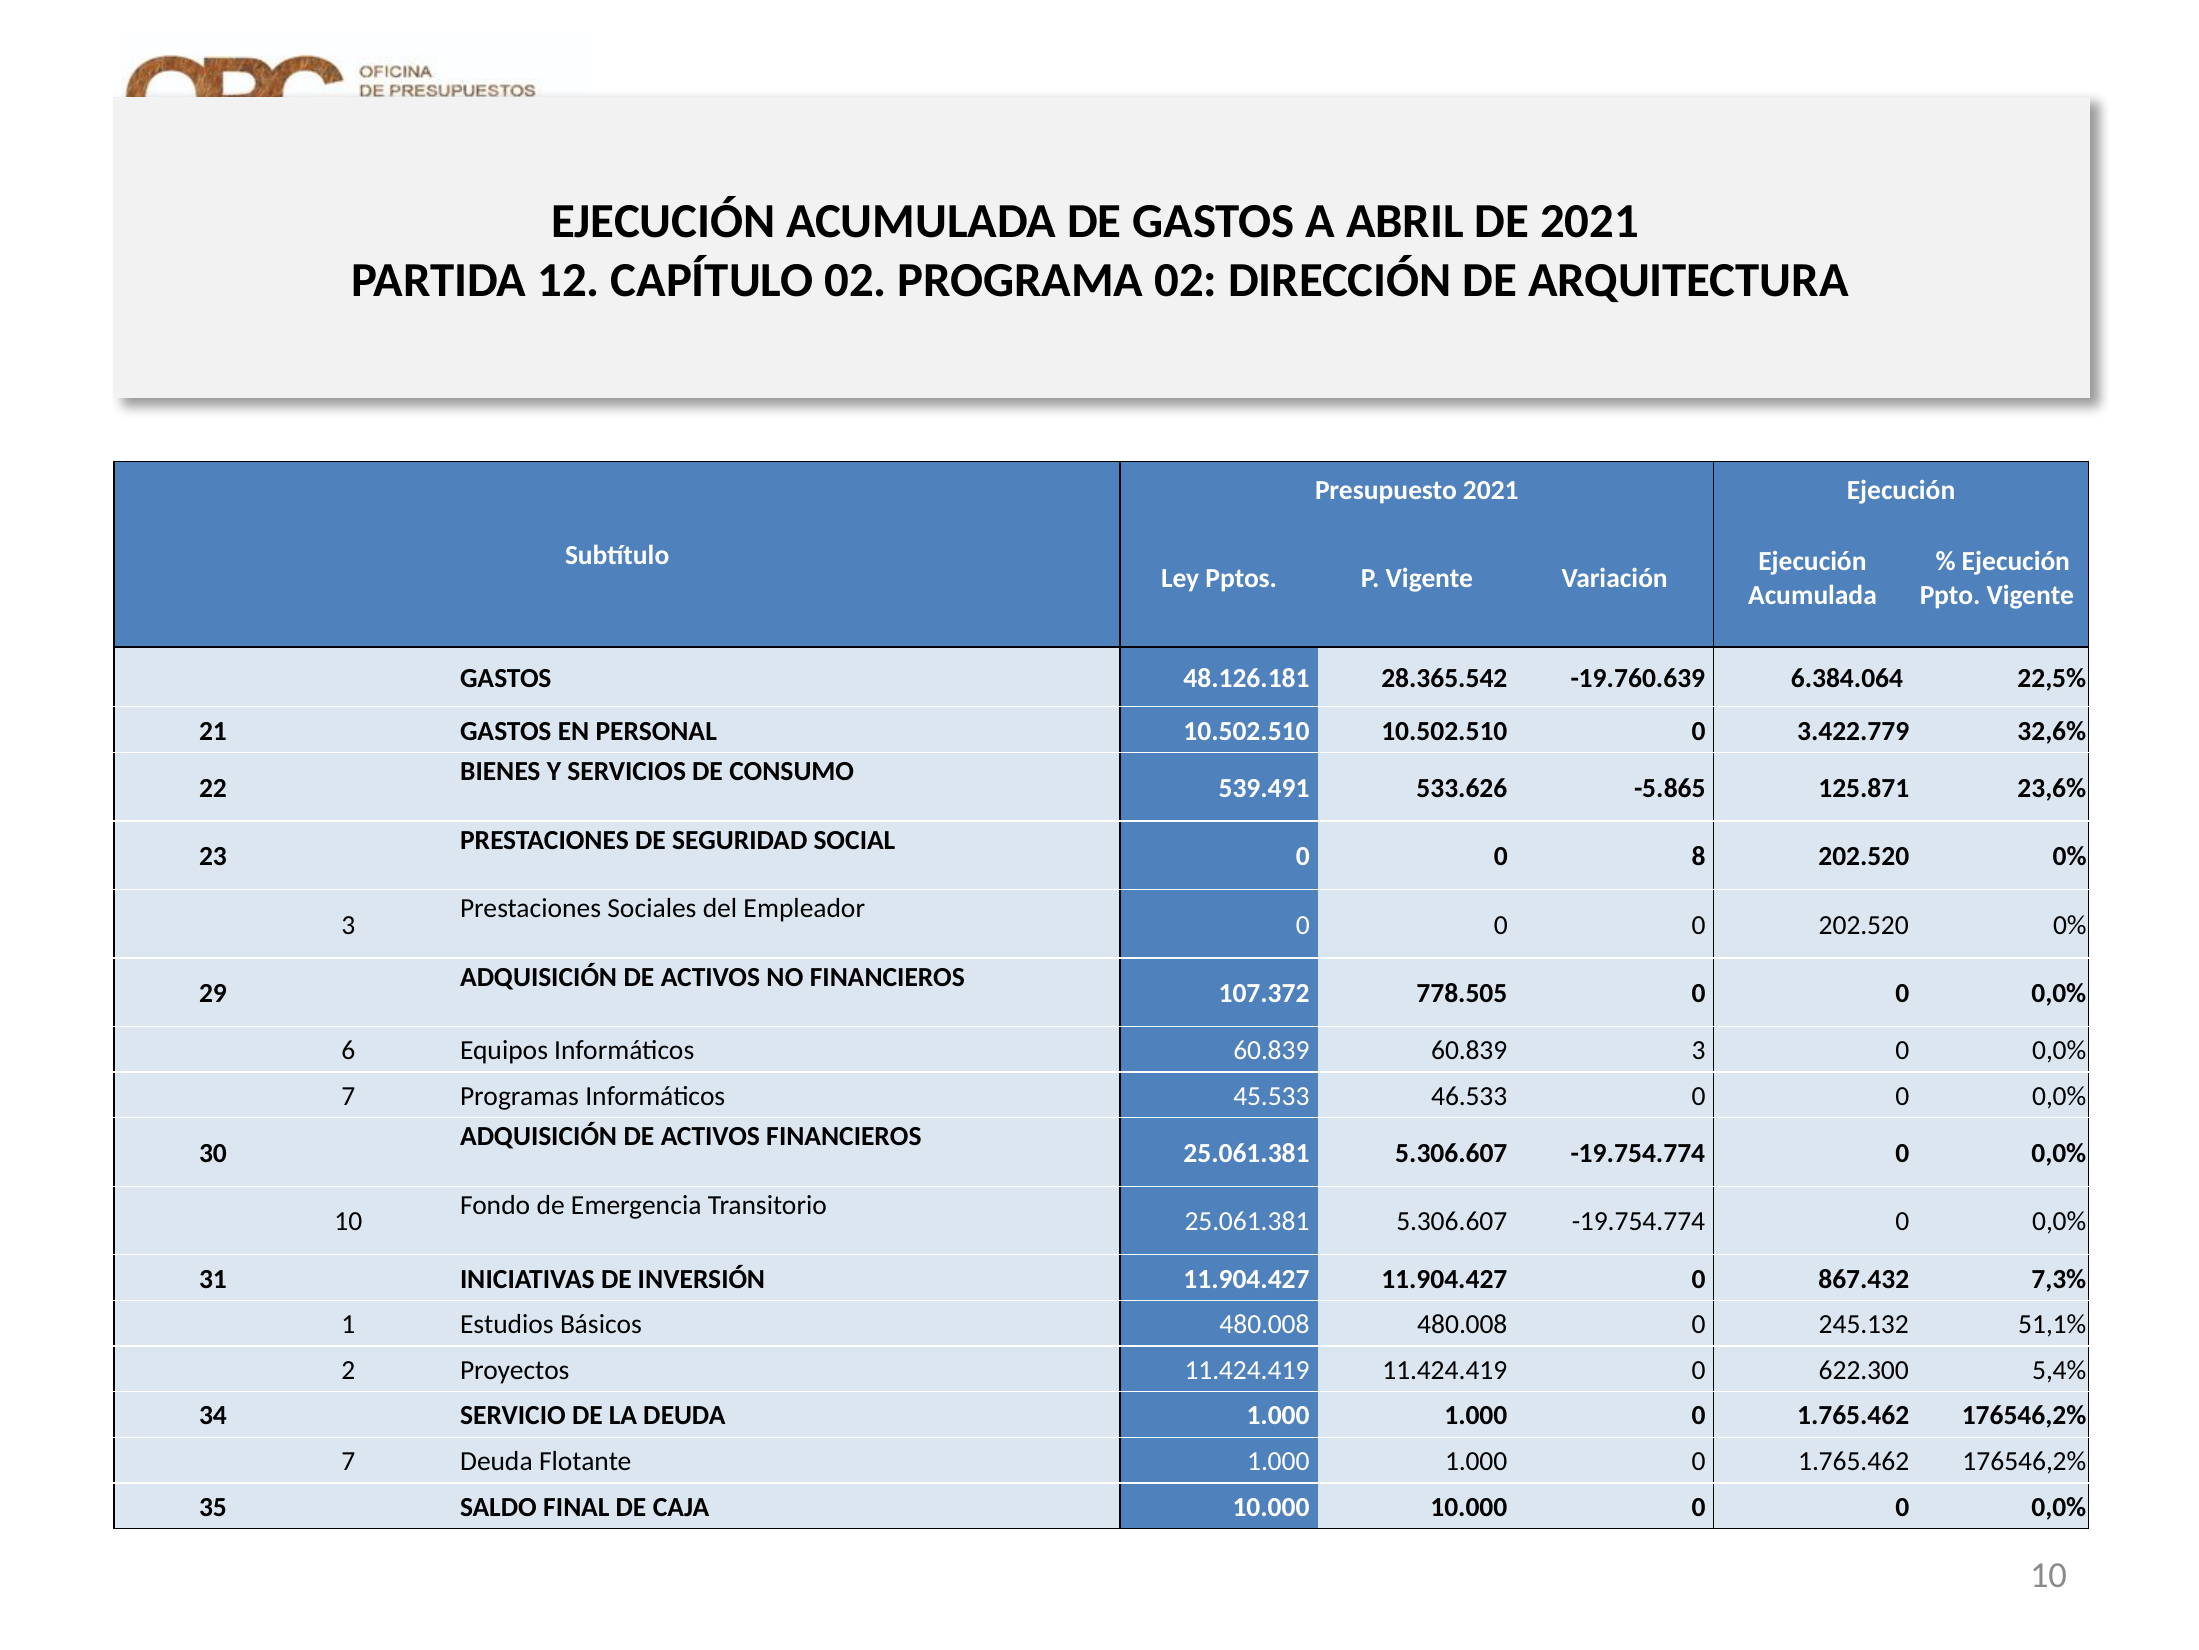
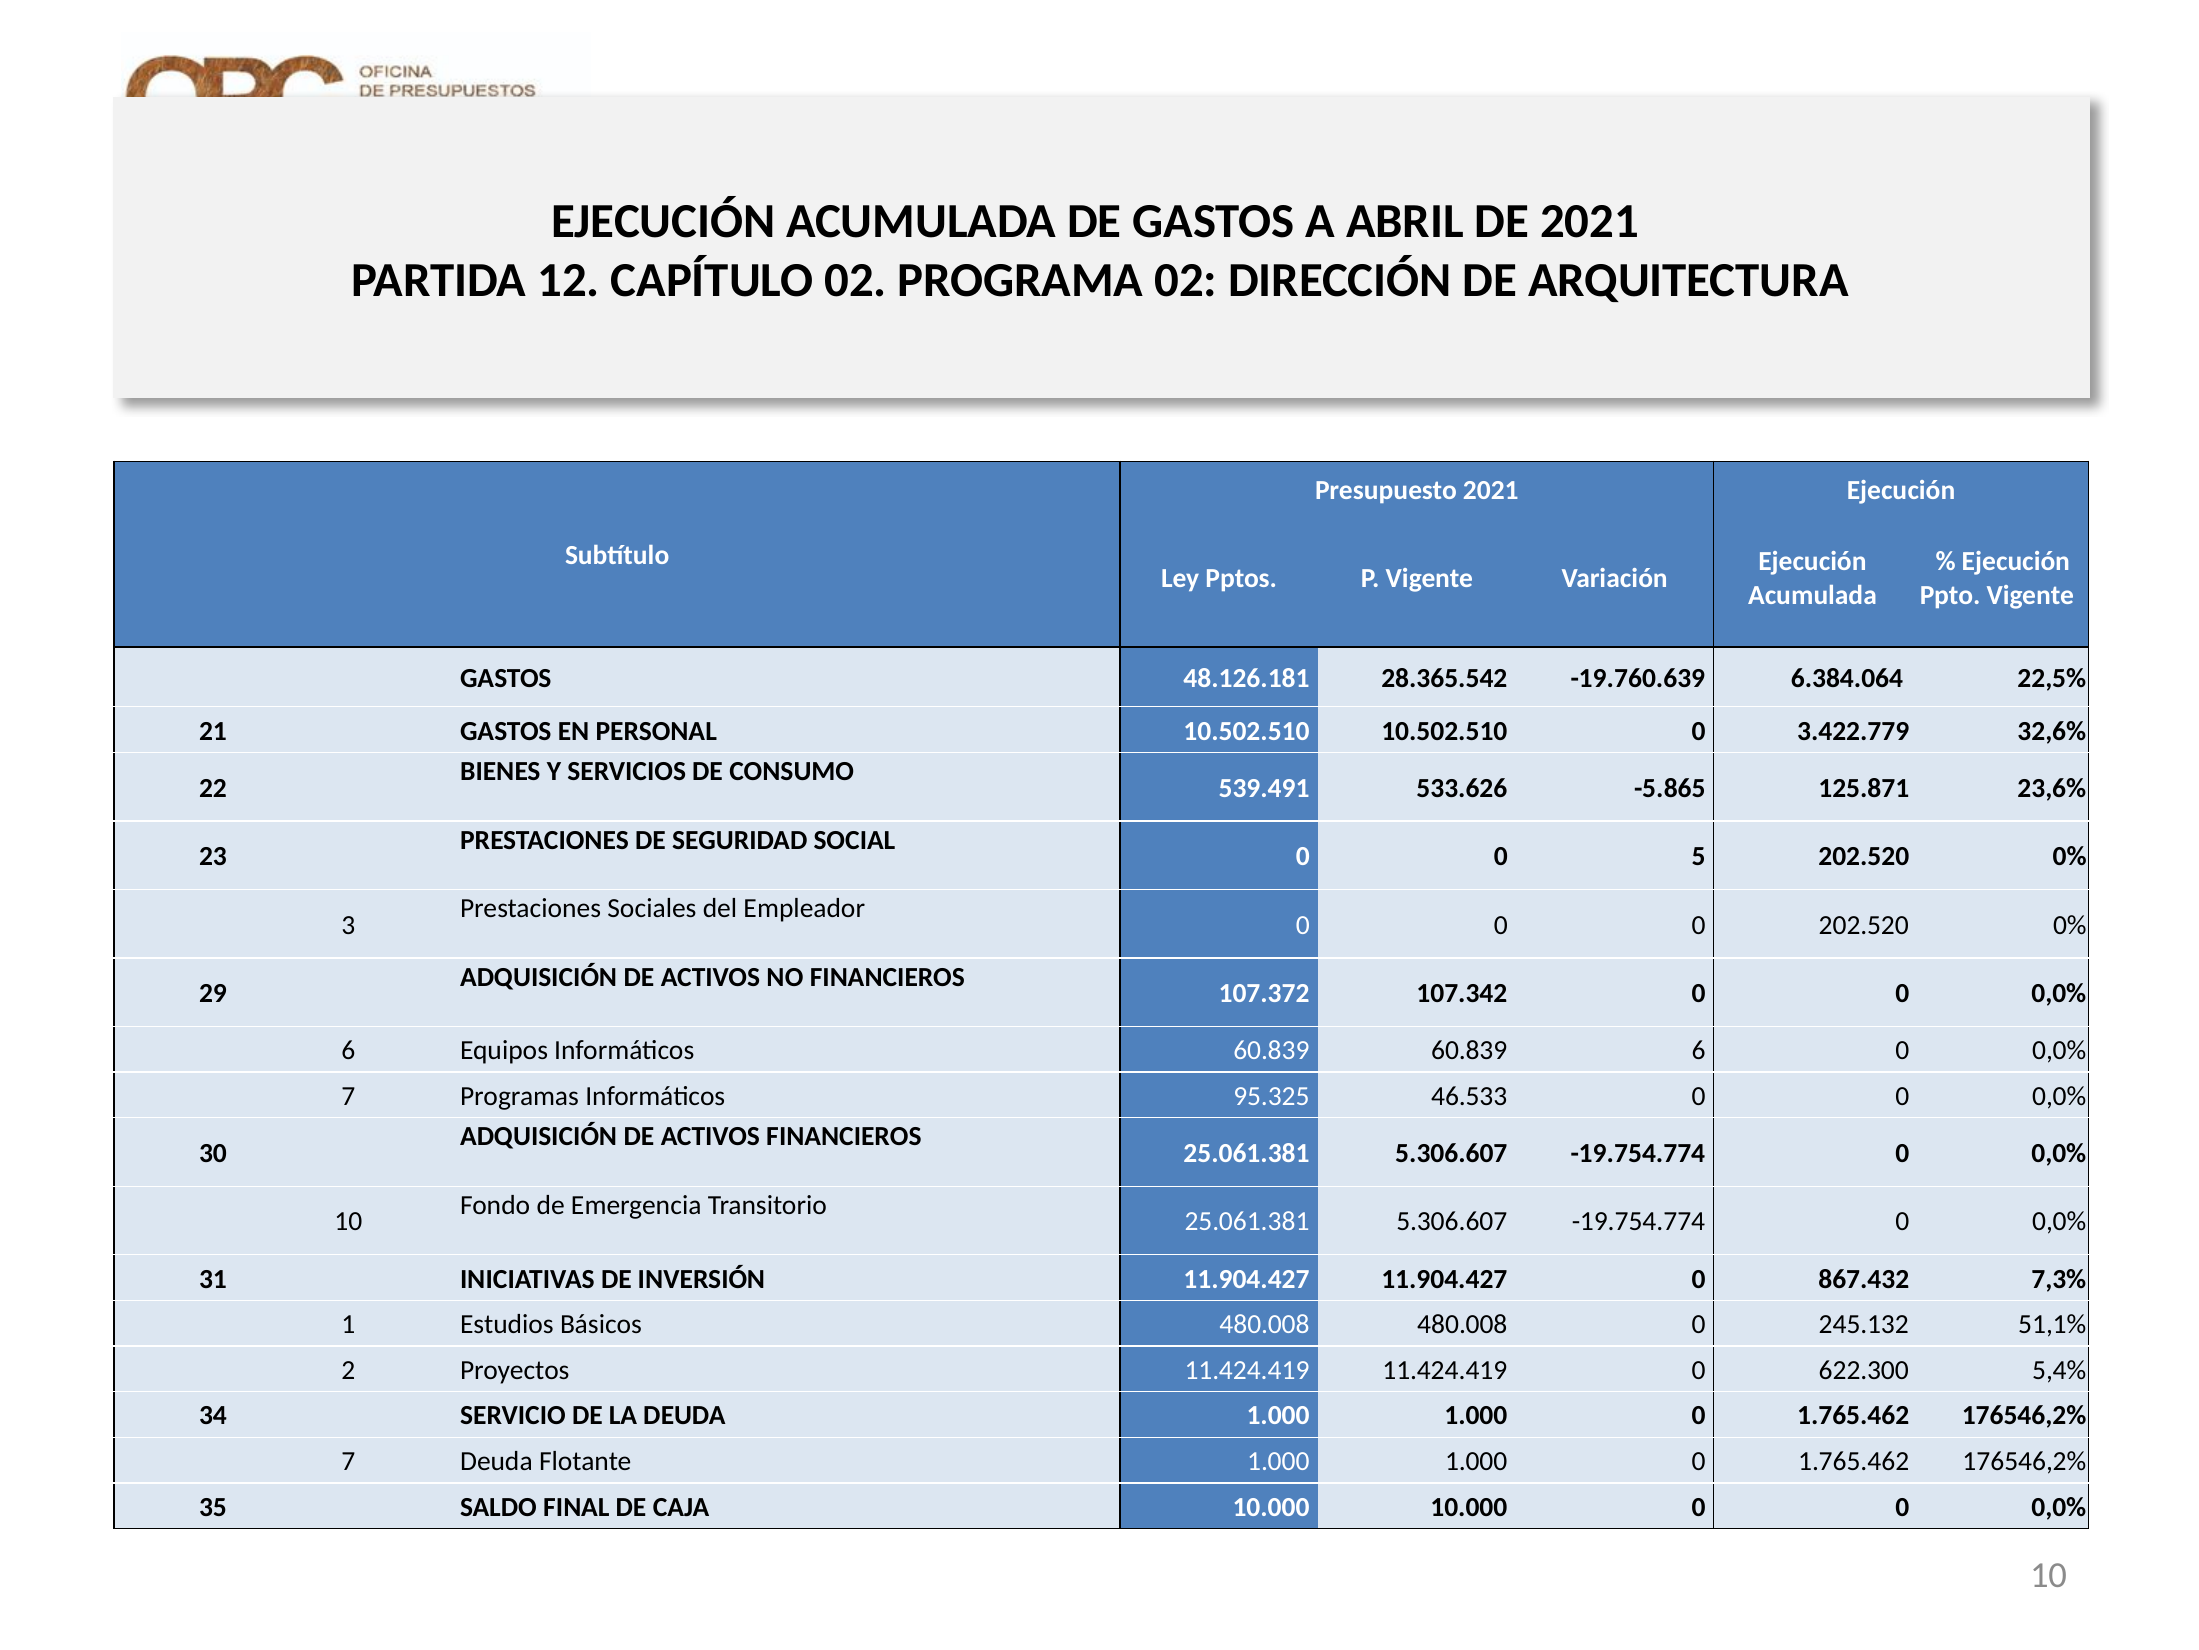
8: 8 -> 5 (1699, 856)
778.505: 778.505 -> 107.342 (1462, 993)
60.839 3: 3 -> 6 (1699, 1050)
45.533: 45.533 -> 95.325 (1271, 1096)
